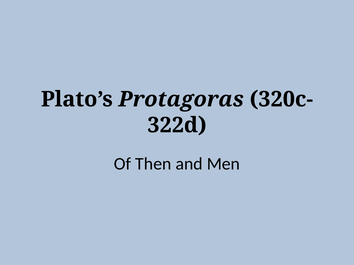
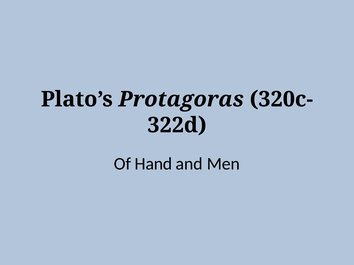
Then: Then -> Hand (153, 164)
